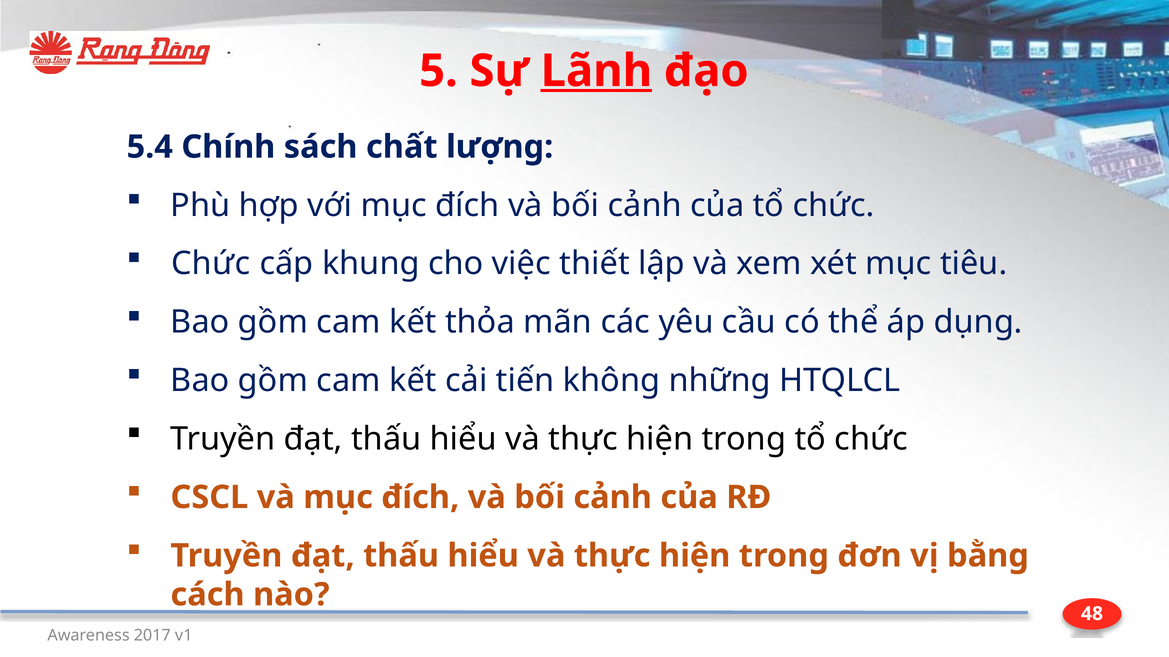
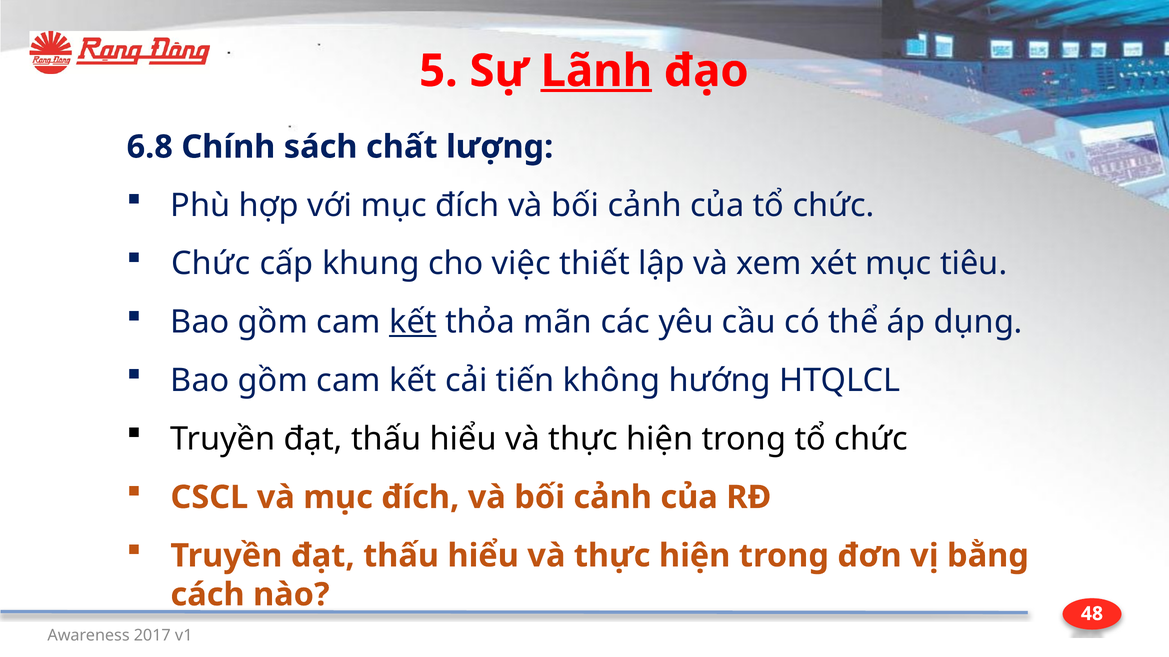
5.4: 5.4 -> 6.8 (150, 147)
kết underline: none -> present (413, 322)
những: những -> hướng (720, 381)
